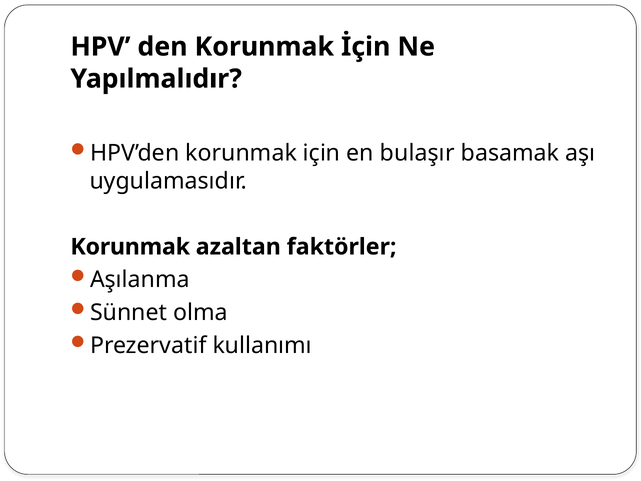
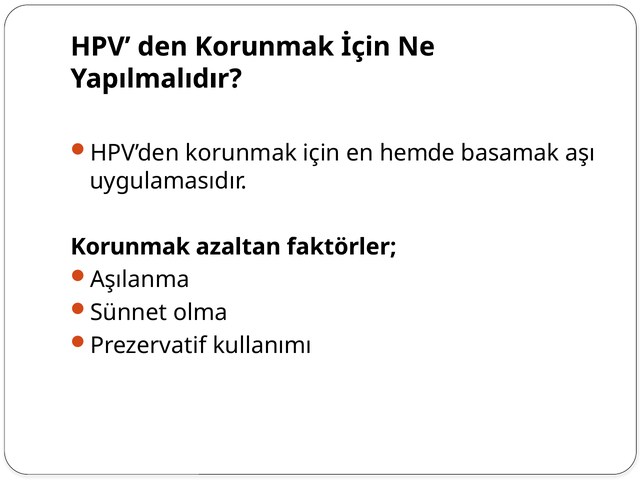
bulaşır: bulaşır -> hemde (417, 153)
